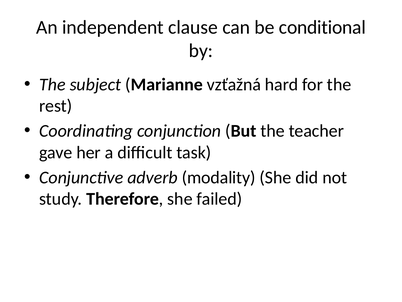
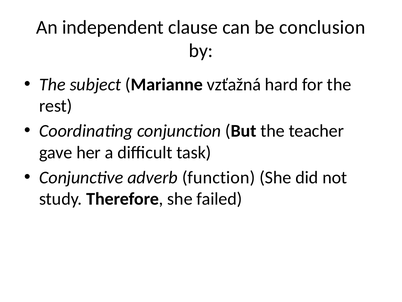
conditional: conditional -> conclusion (322, 27)
modality: modality -> function (219, 177)
